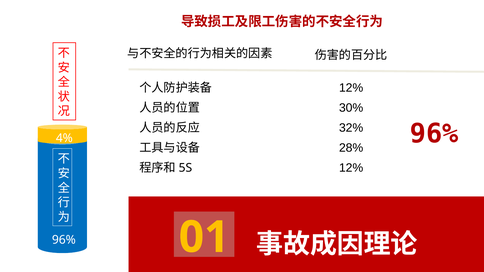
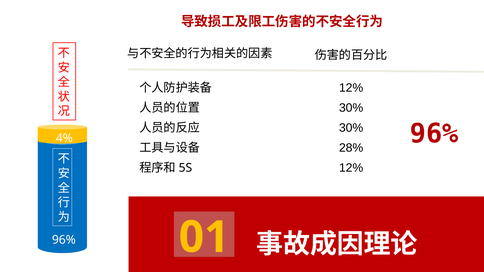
32%: 32% -> 30% (351, 128)
